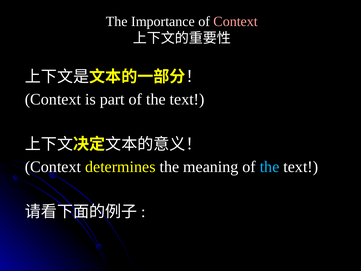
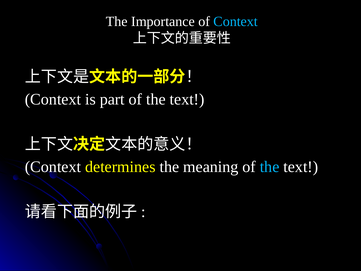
Context colour: pink -> light blue (236, 21)
